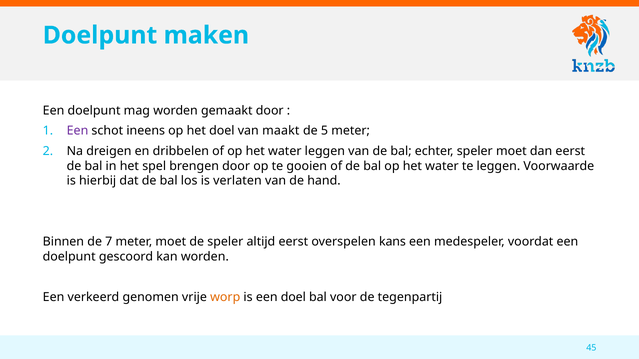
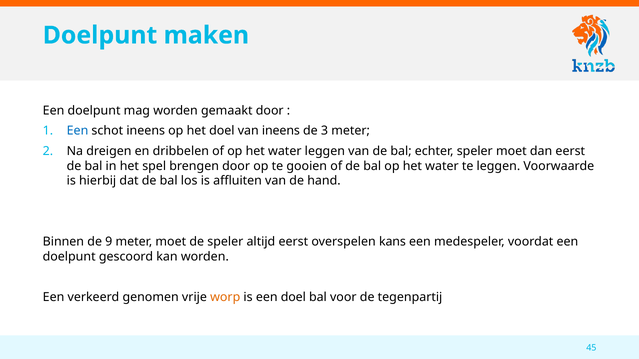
Een colour: purple -> blue (77, 131)
van maakt: maakt -> ineens (281, 131)
5: 5 -> 3 (324, 131)
verlaten: verlaten -> affluiten (238, 181)
7: 7 -> 9 (109, 242)
